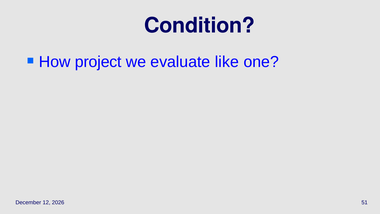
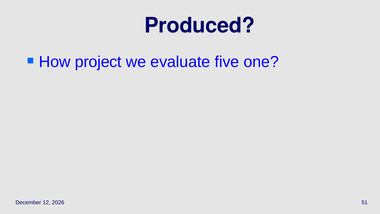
Condition: Condition -> Produced (200, 26)
like: like -> five (227, 62)
